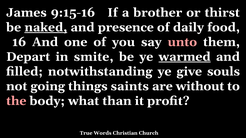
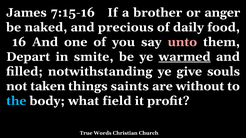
9:15-16: 9:15-16 -> 7:15-16 (73, 13)
thirst: thirst -> anger (222, 13)
naked underline: present -> none (46, 27)
presence: presence -> precious (126, 27)
going: going -> taken (48, 86)
the colour: pink -> light blue (16, 101)
than: than -> field (117, 101)
